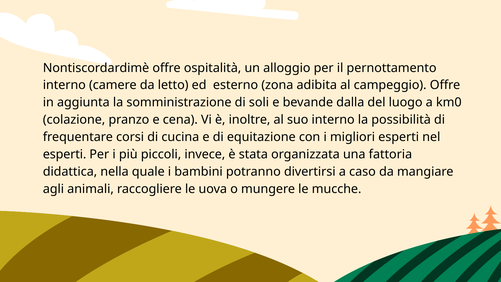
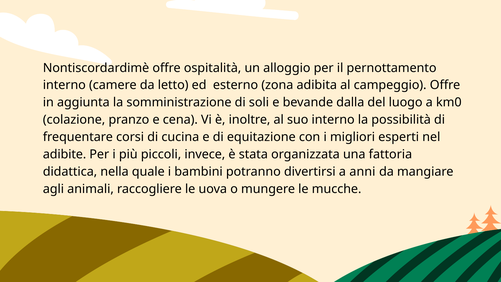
esperti: esperti -> adibite (65, 154)
caso: caso -> anni (362, 172)
